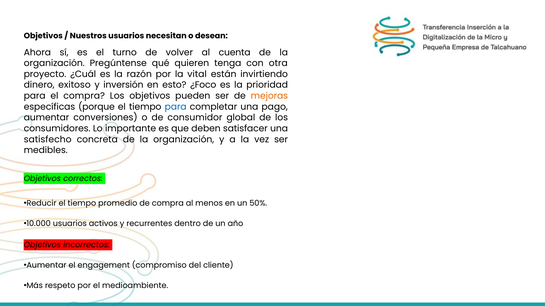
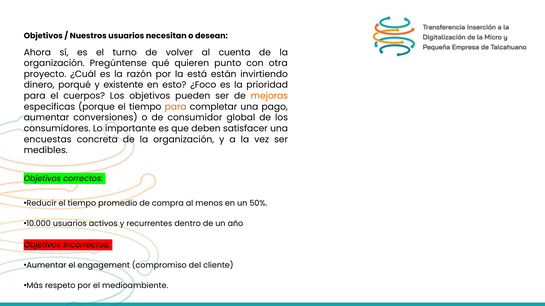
tenga: tenga -> punto (228, 63)
vital: vital -> está (197, 74)
exitoso: exitoso -> porqué (75, 85)
inversión: inversión -> existente (123, 85)
el compra: compra -> cuerpos (84, 96)
para colour: blue -> orange (176, 107)
satisfecho: satisfecho -> encuestas (48, 140)
